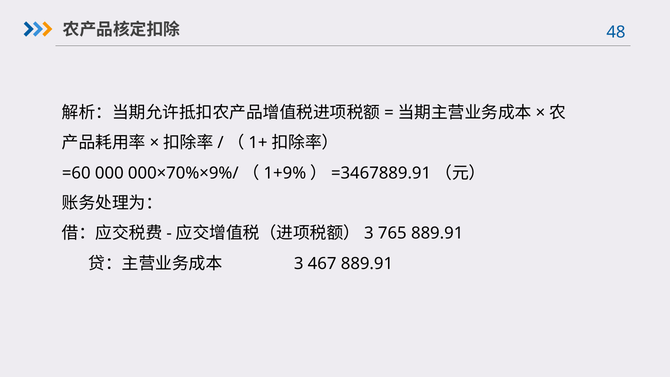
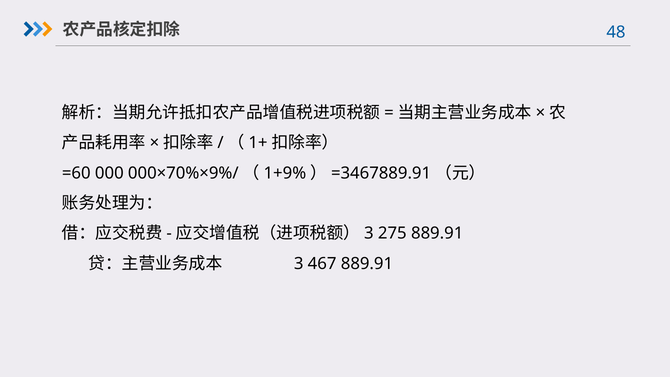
765: 765 -> 275 (392, 233)
